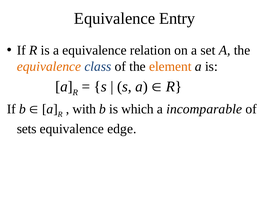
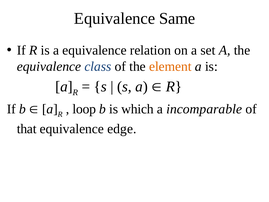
Entry: Entry -> Same (177, 18)
equivalence colour: orange -> black (49, 66)
with: with -> loop (84, 109)
sets: sets -> that (27, 129)
